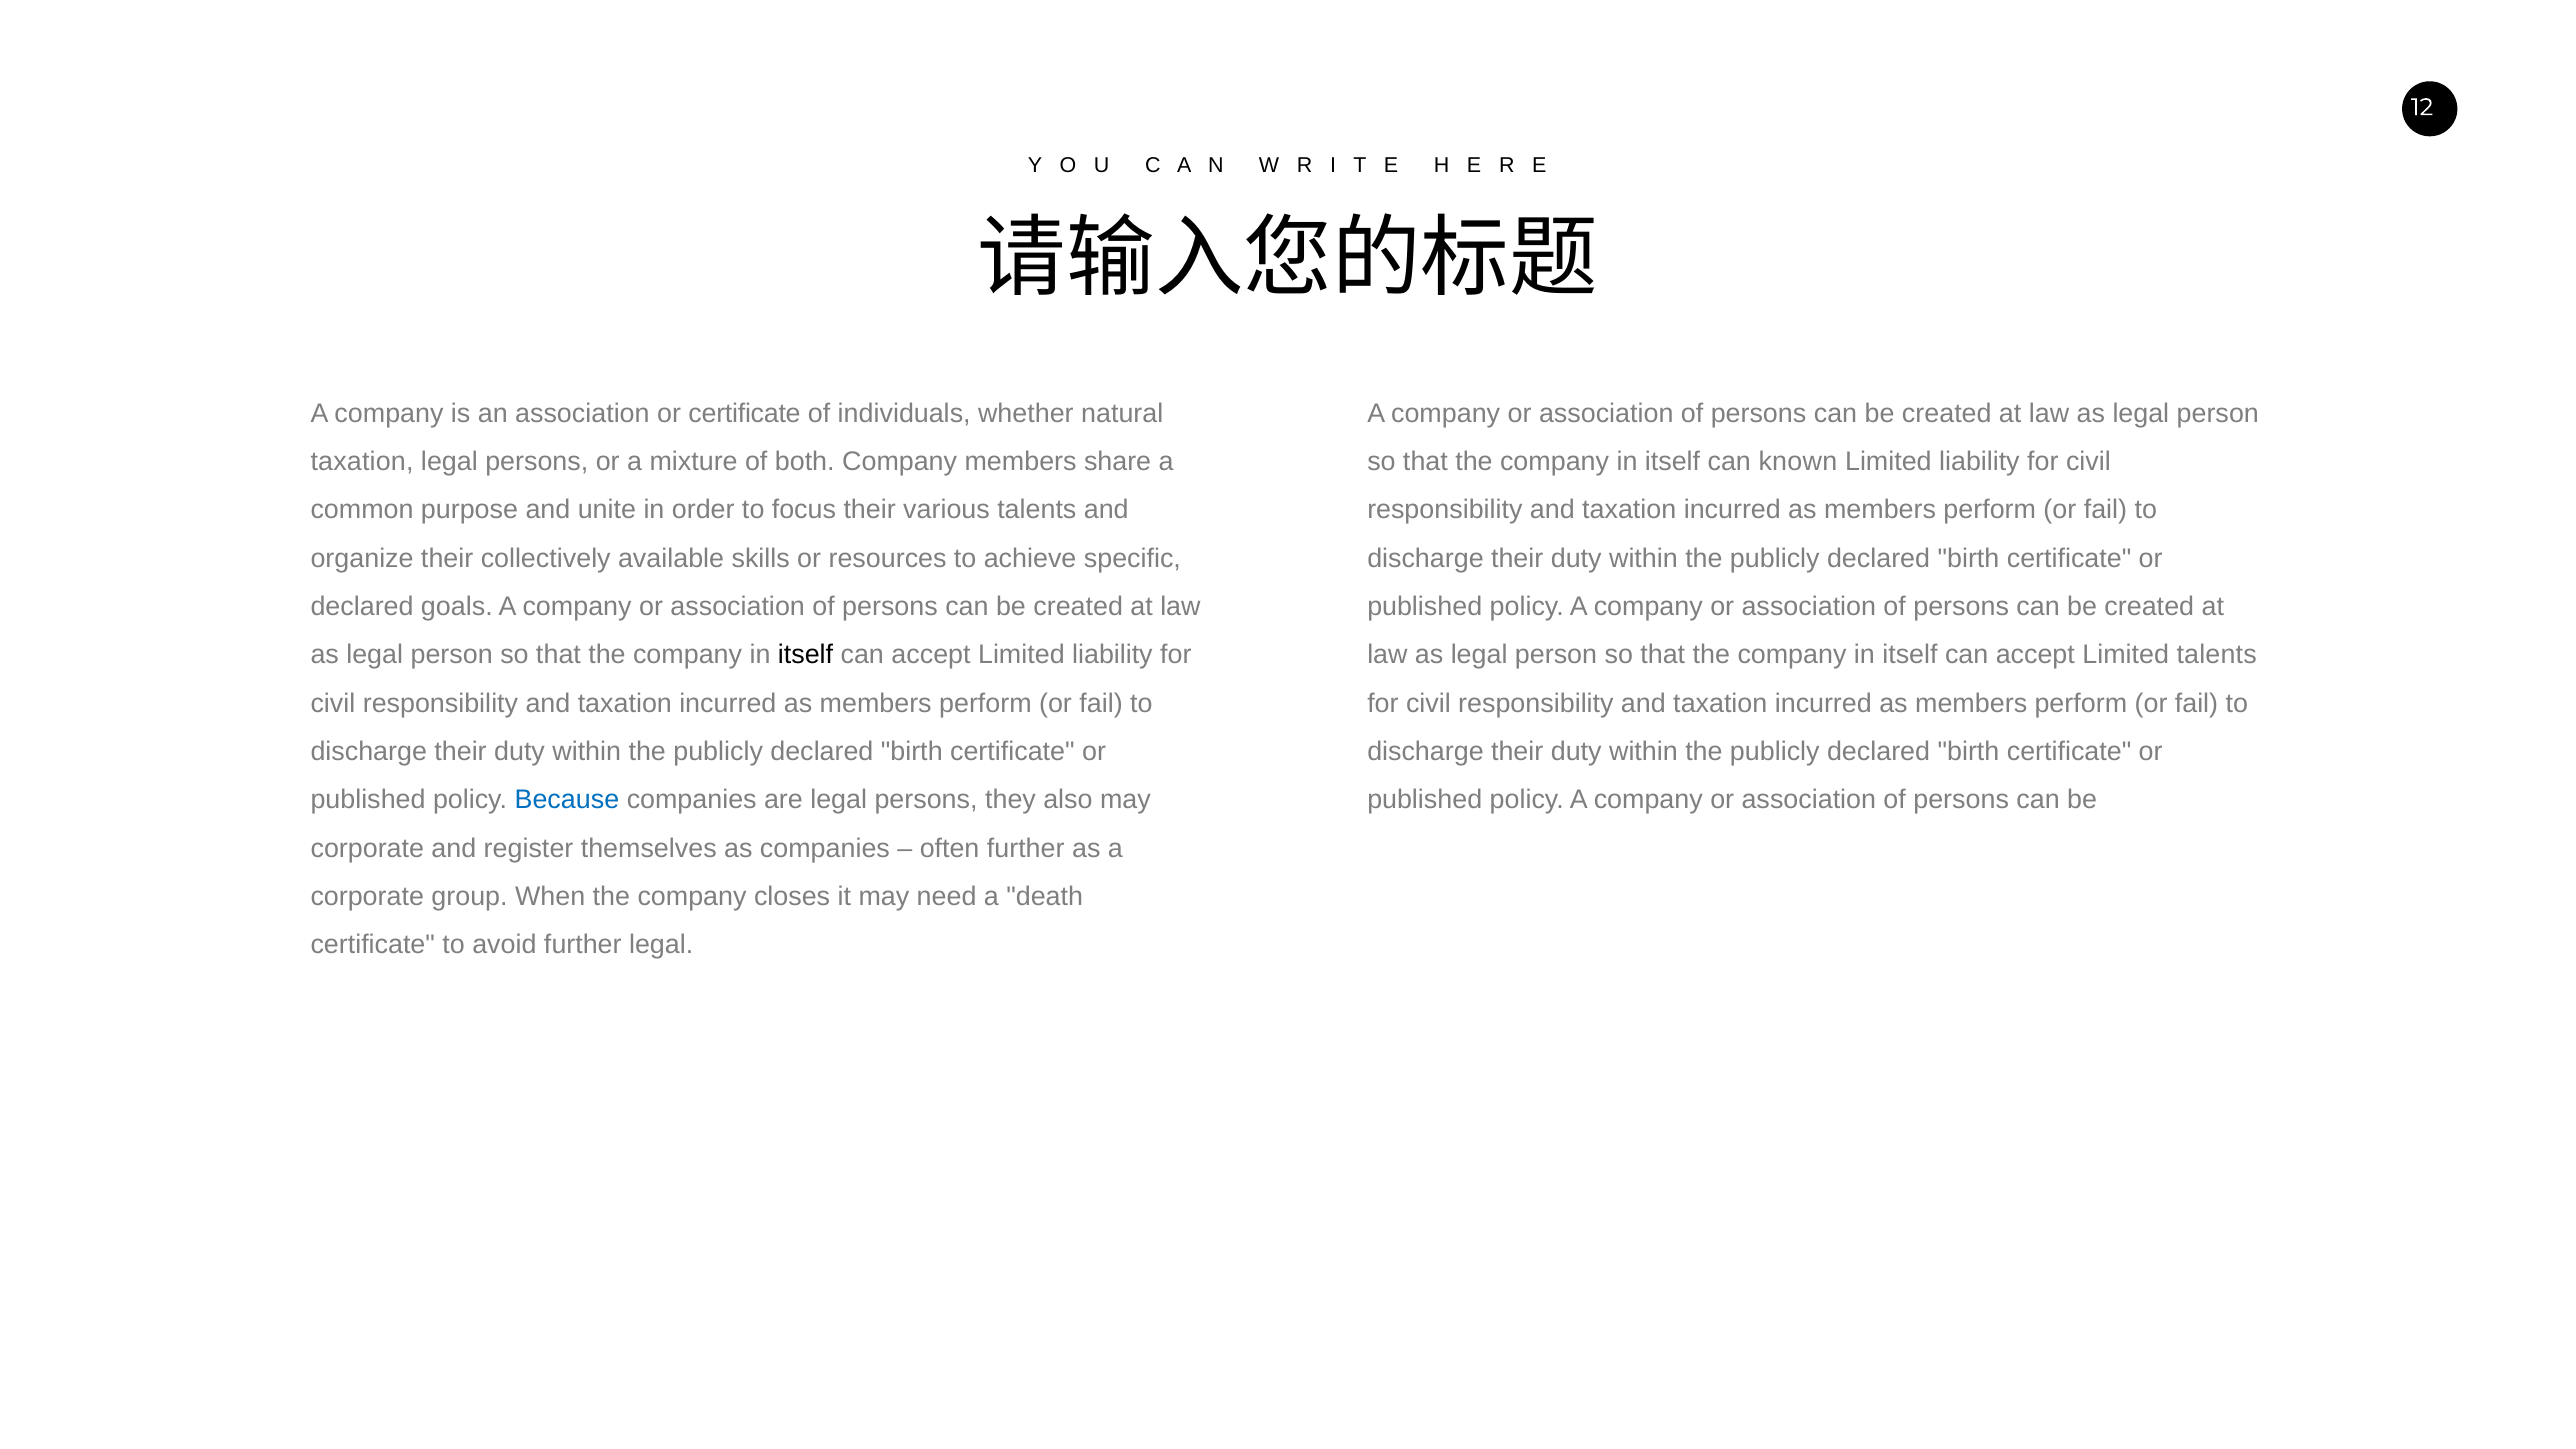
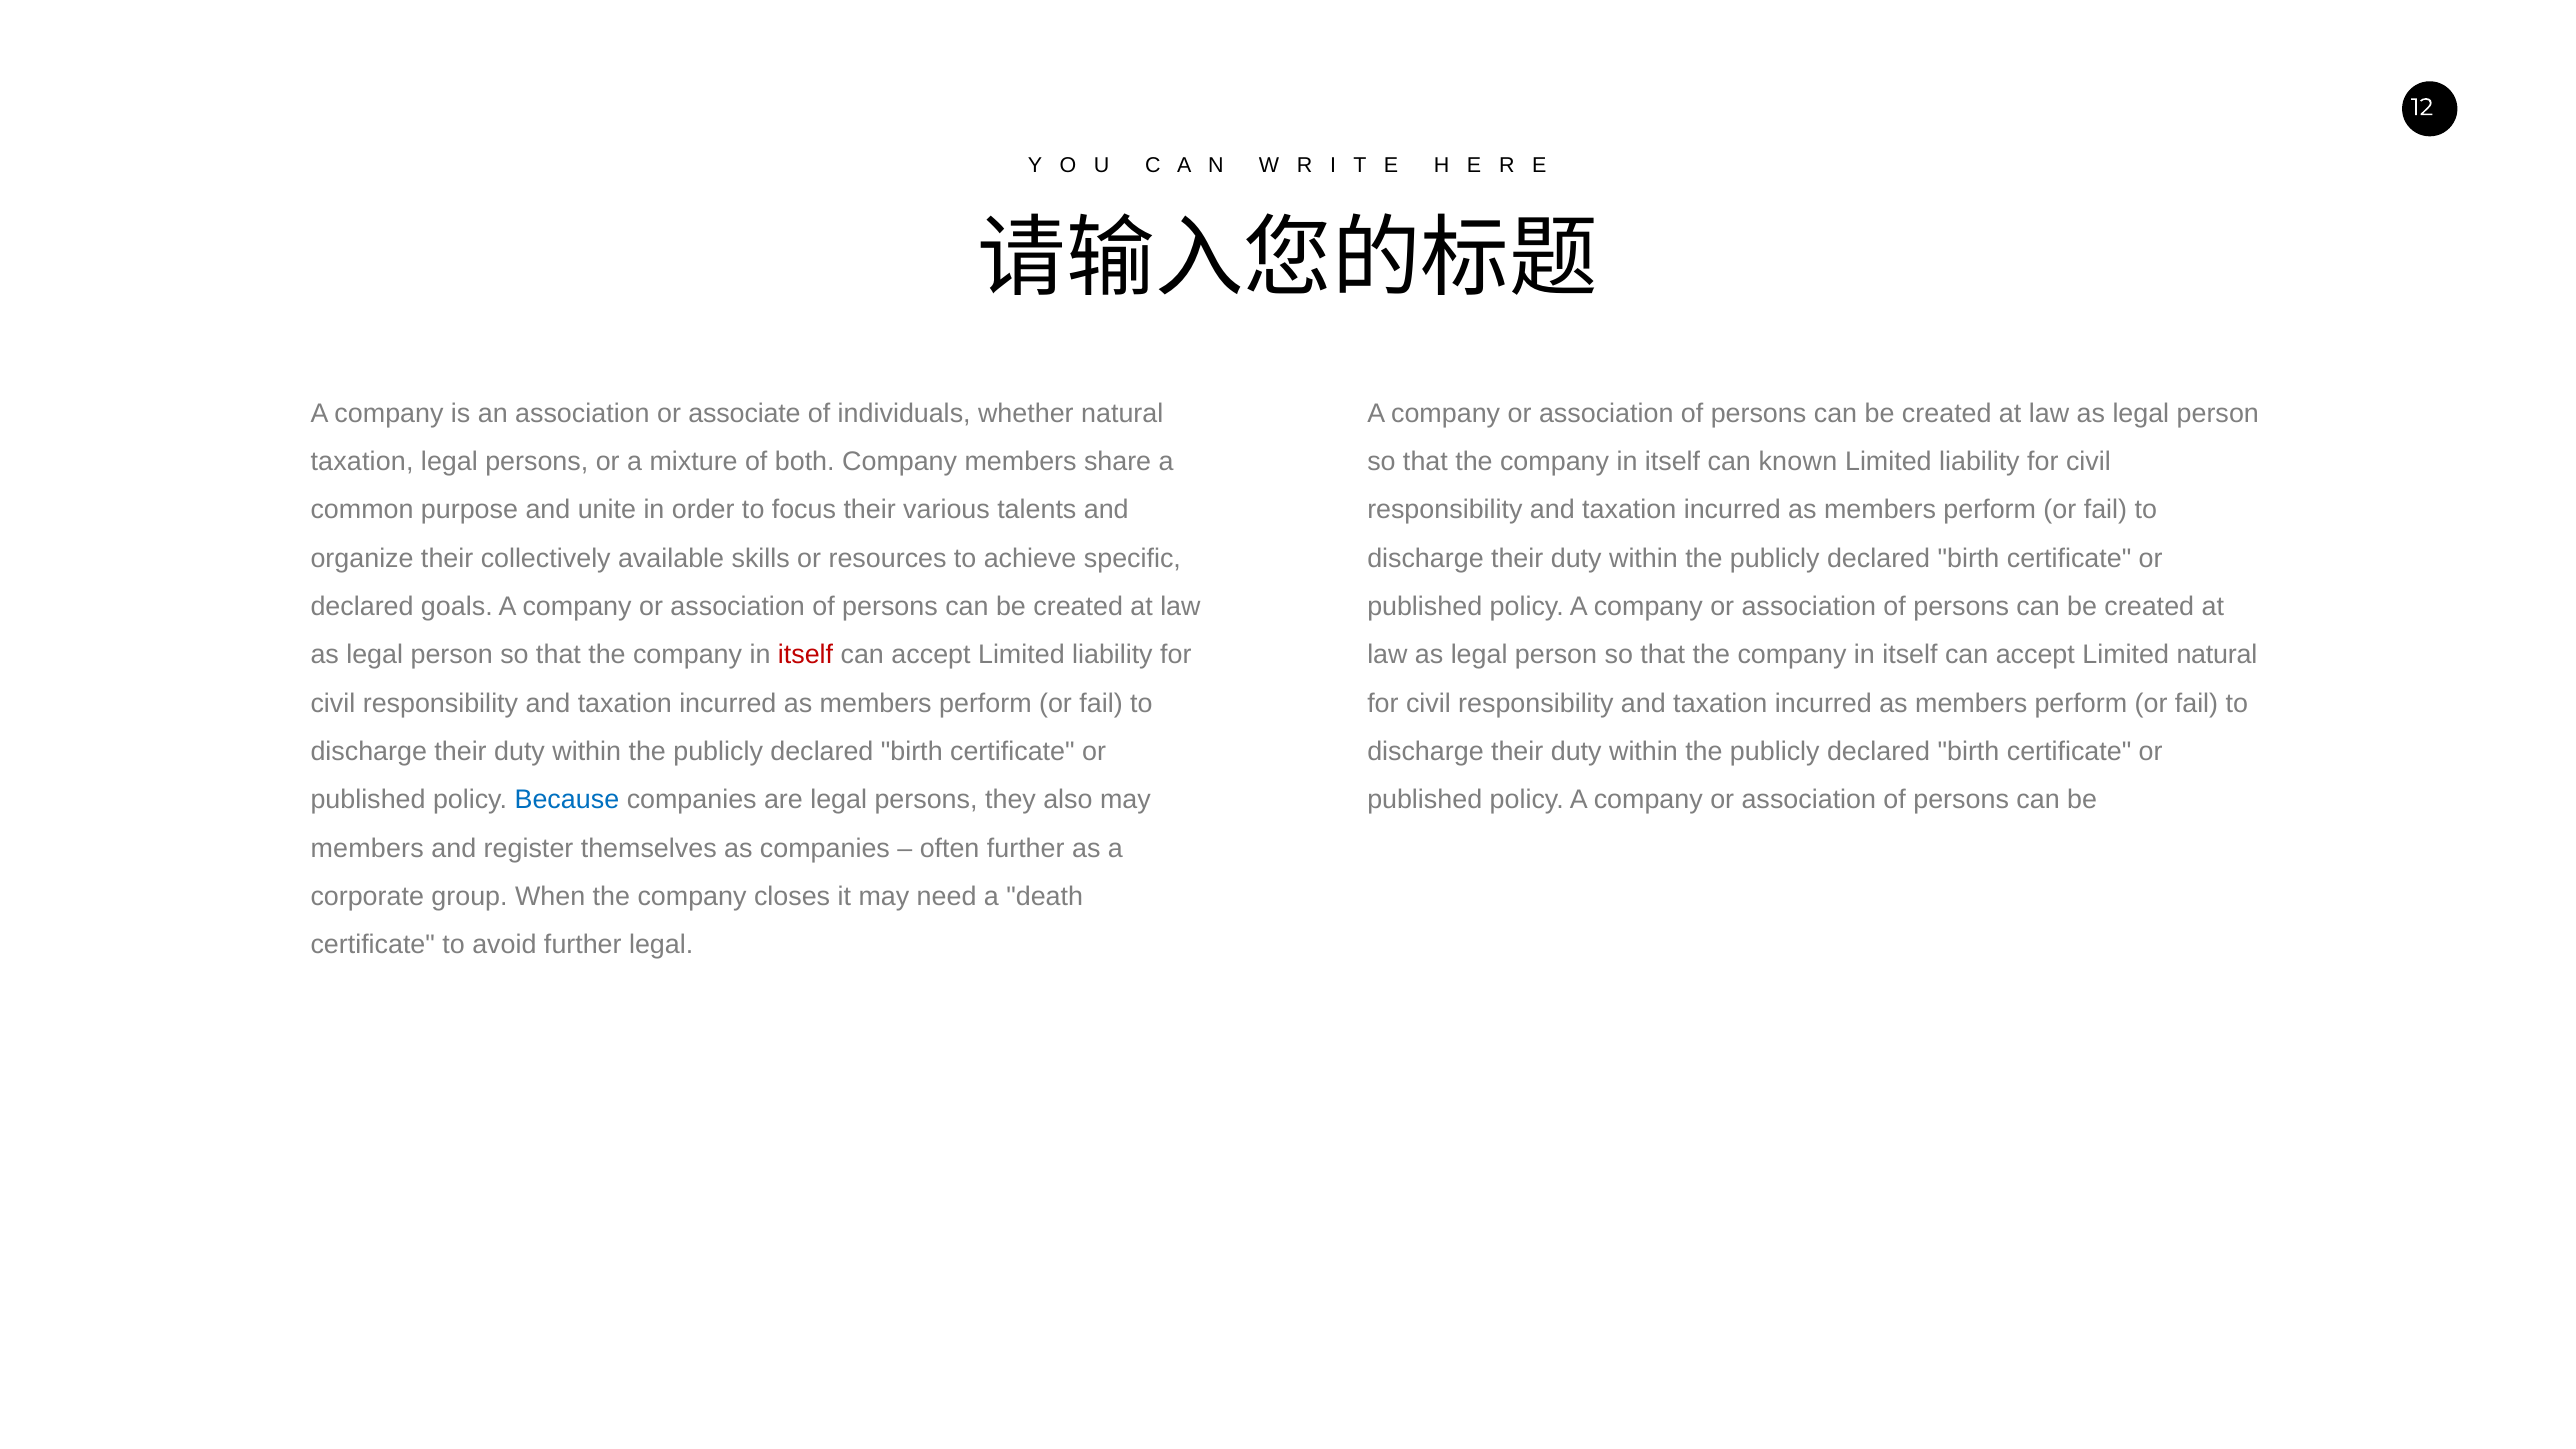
or certificate: certificate -> associate (744, 414)
itself colour: black -> red (806, 655)
Limited talents: talents -> natural (2217, 655)
corporate: corporate -> members (367, 848)
